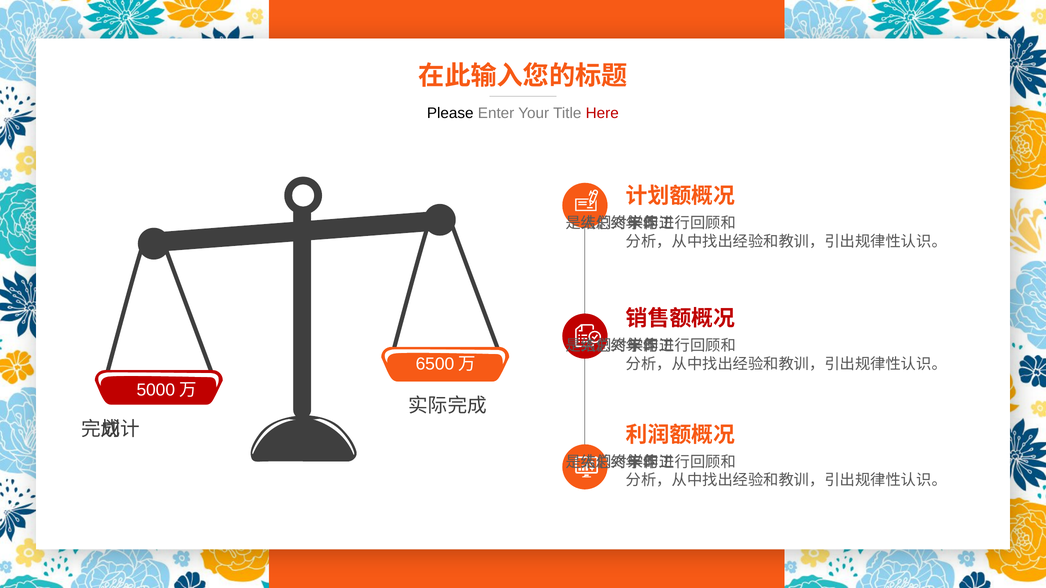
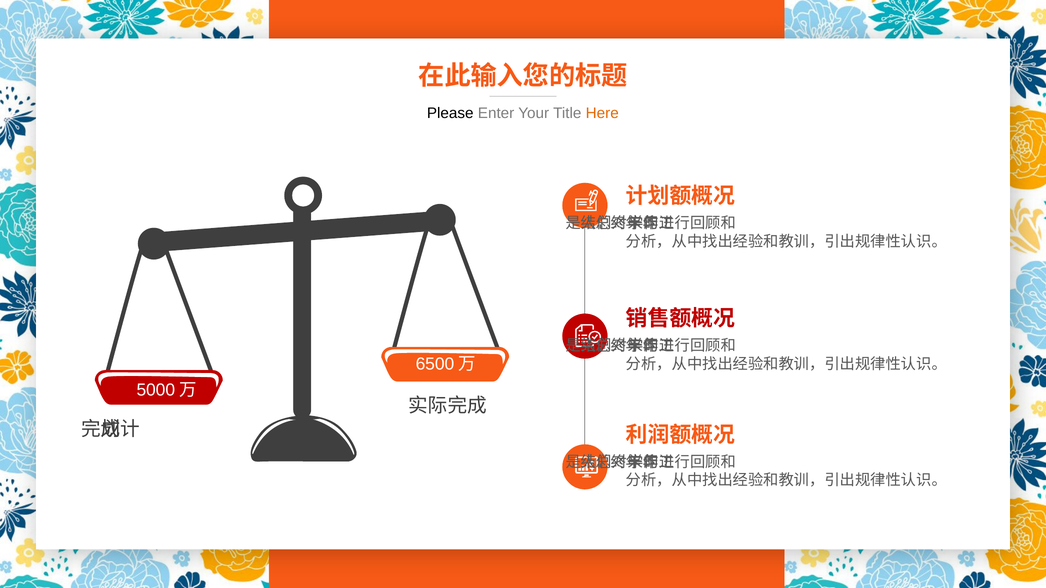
Here colour: red -> orange (602, 113)
